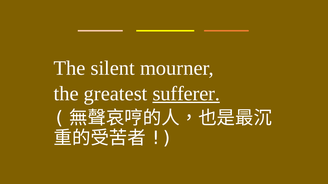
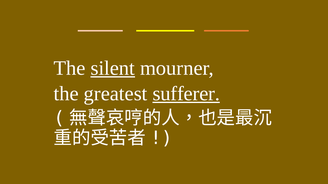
silent underline: none -> present (113, 68)
